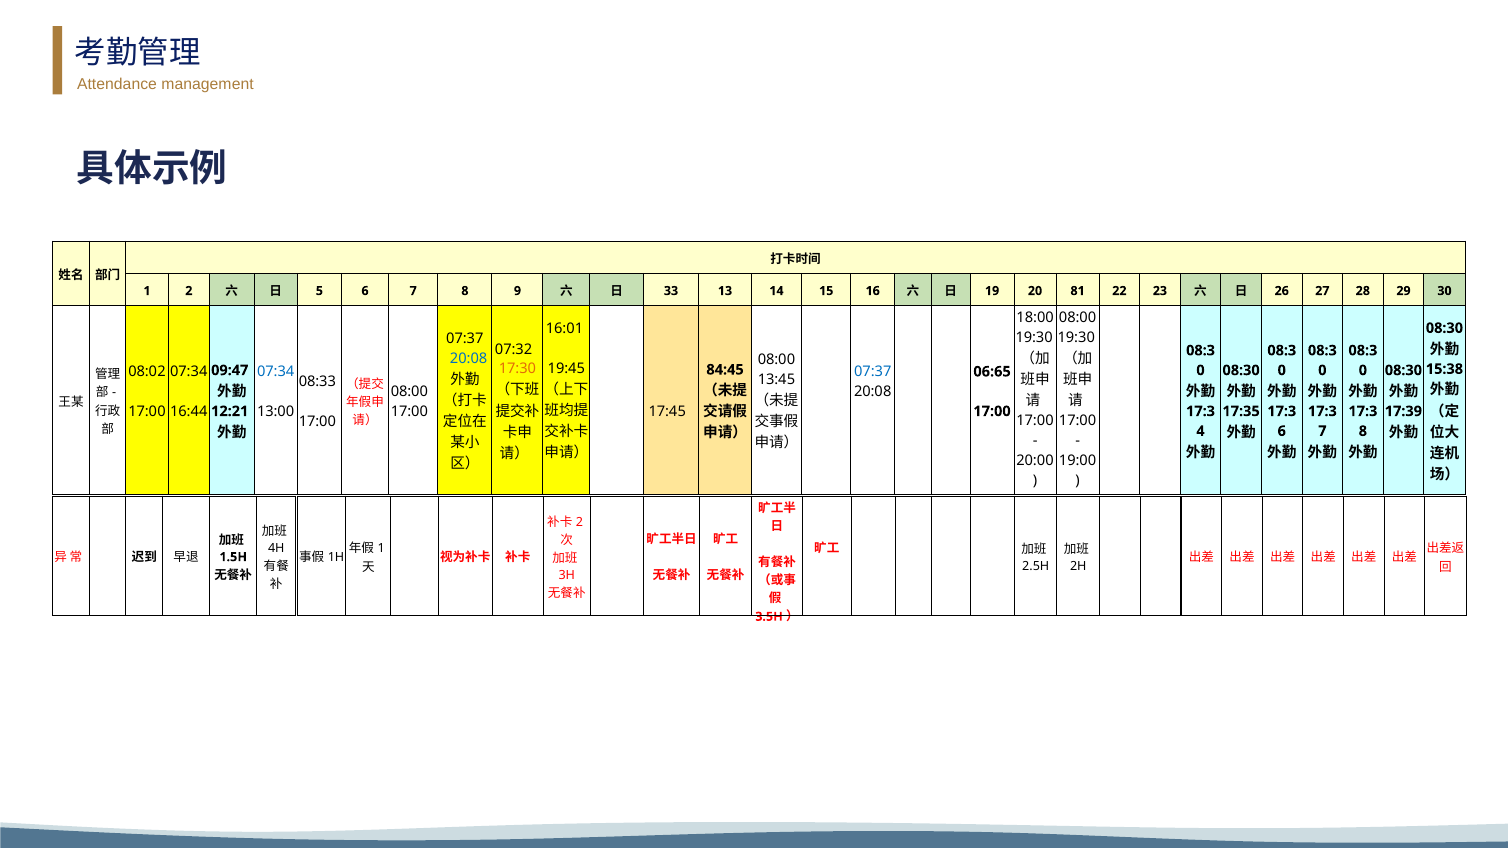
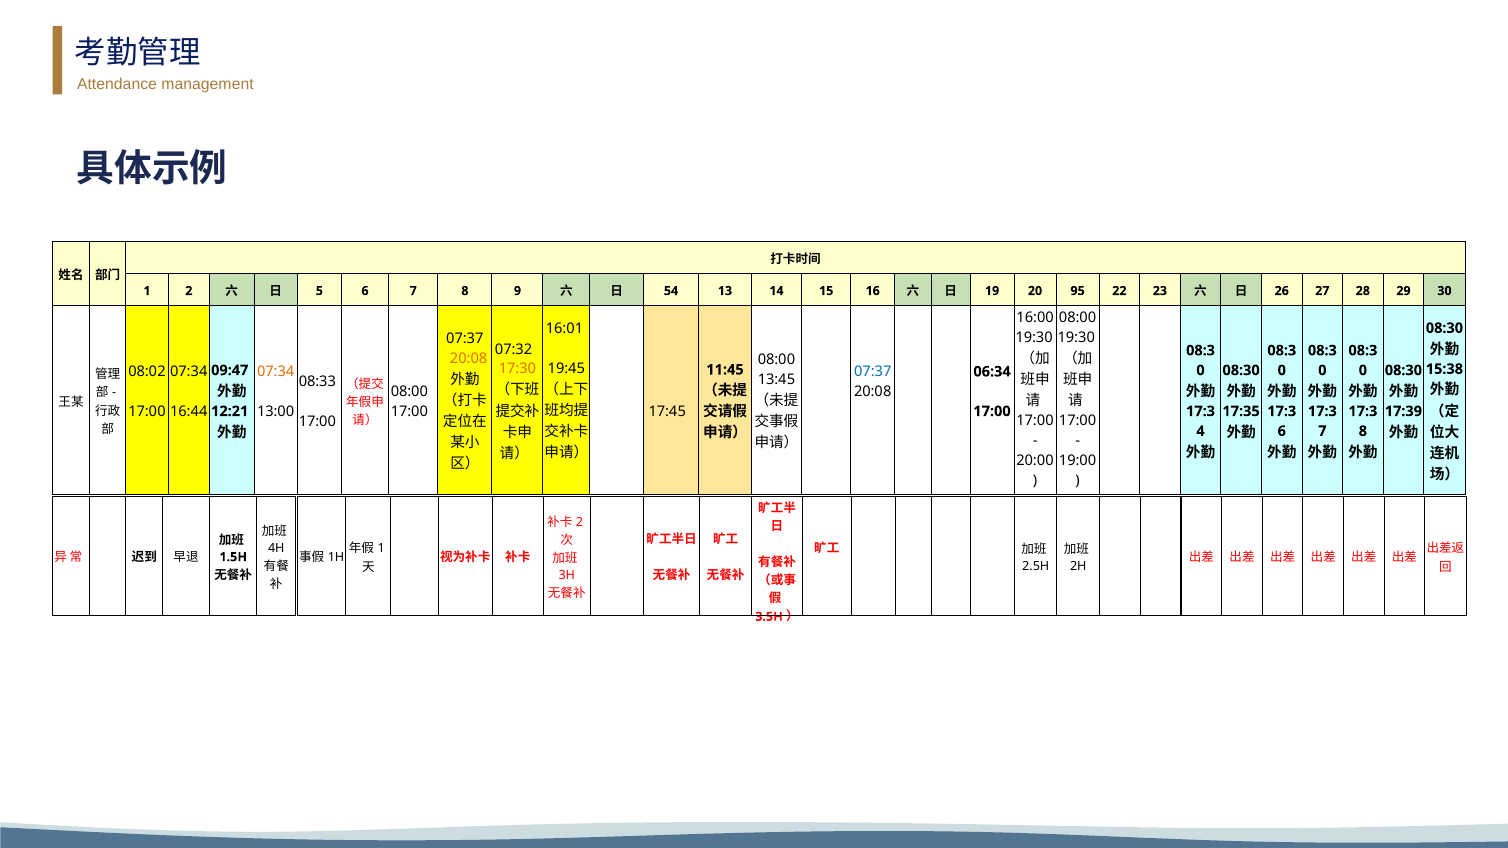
33: 33 -> 54 (671, 291)
81: 81 -> 95 (1078, 291)
18:00: 18:00 -> 16:00 (1035, 318)
20:08 colour: blue -> orange (469, 359)
84:45: 84:45 -> 11:45 (725, 370)
07:34 colour: blue -> orange (276, 372)
06:65: 06:65 -> 06:34 (992, 372)
